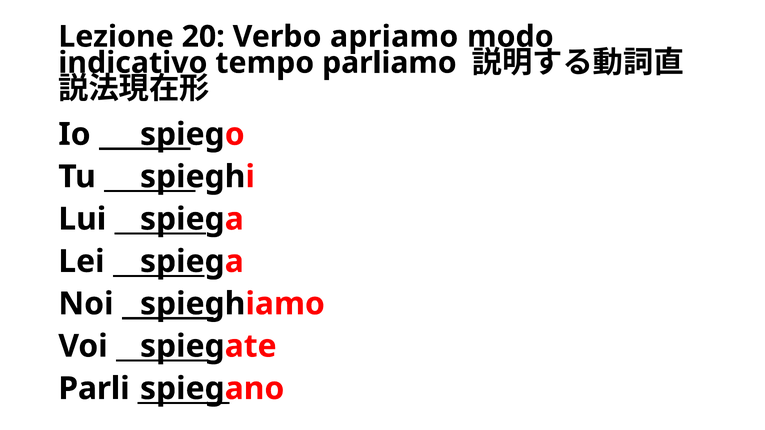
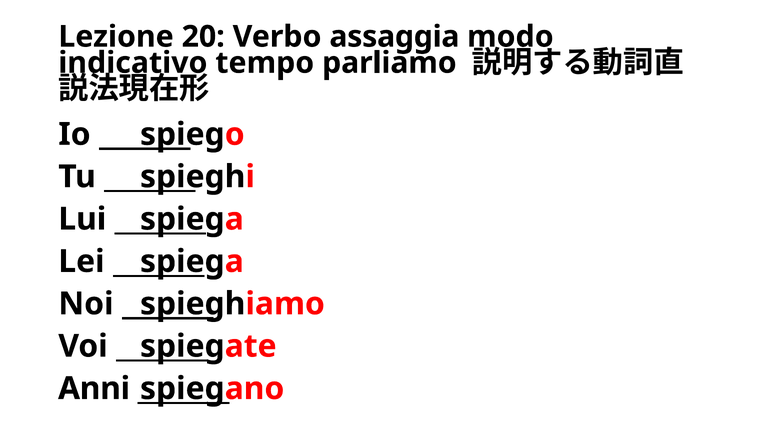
apriamo: apriamo -> assaggia (394, 37)
Parli: Parli -> Anni (94, 389)
